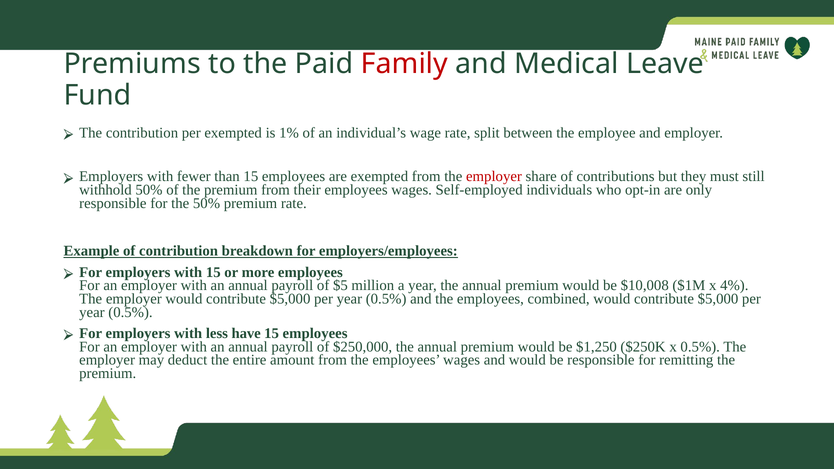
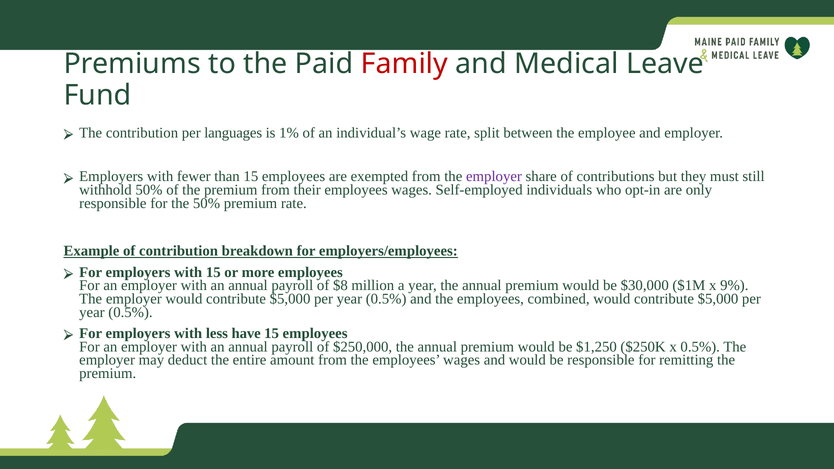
per exempted: exempted -> languages (233, 133)
employer colour: red -> purple (494, 177)
$5: $5 -> $8 (340, 286)
$10,008: $10,008 -> $30,000 (645, 286)
4%: 4% -> 9% (734, 286)
